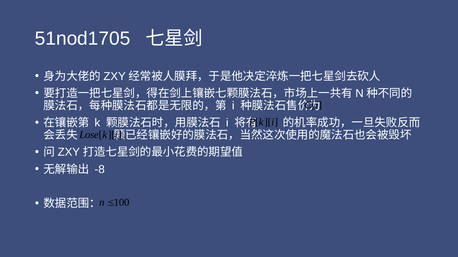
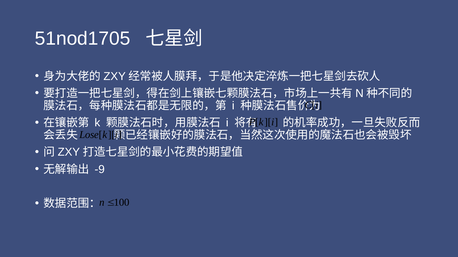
-8: -8 -> -9 (100, 170)
